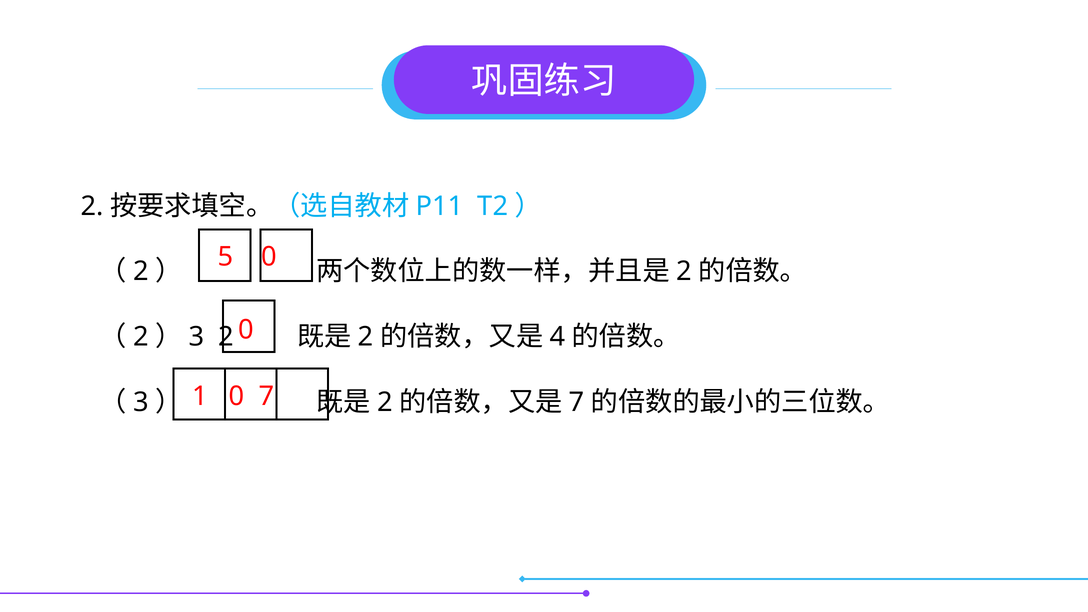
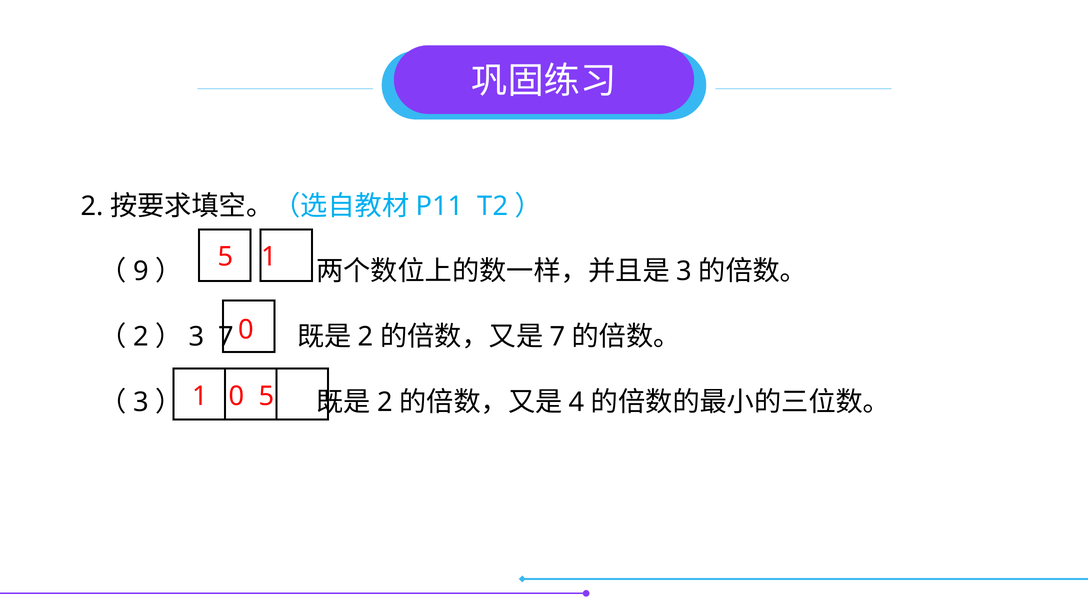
5 0: 0 -> 1 (269, 257)
2: 2 -> 9 (141, 271)
2: 2 -> 3 (684, 271)
2: 2 -> 7 (226, 337)
4: 4 -> 7 (558, 337)
0 7: 7 -> 5 (266, 396)
7: 7 -> 4 (577, 402)
